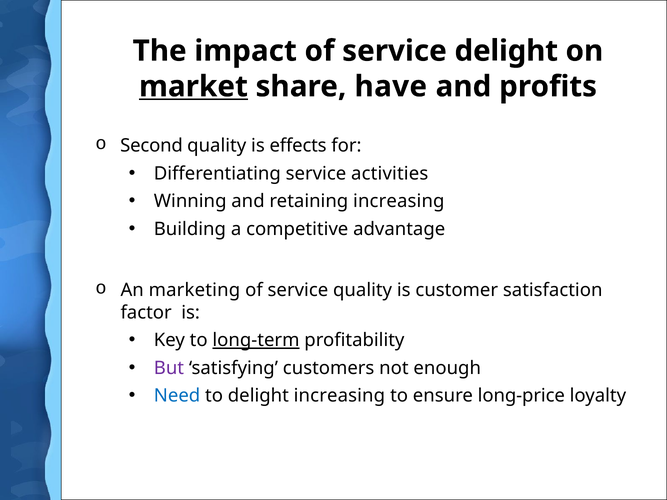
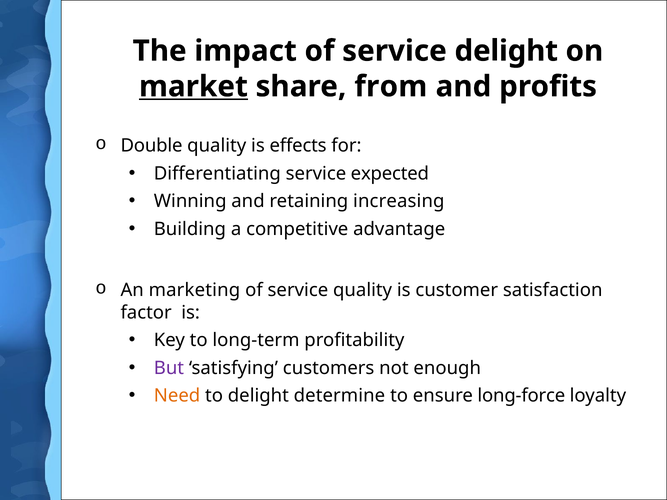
have: have -> from (391, 87)
Second: Second -> Double (151, 146)
activities: activities -> expected (390, 174)
long-term underline: present -> none (256, 340)
Need colour: blue -> orange (177, 396)
delight increasing: increasing -> determine (339, 396)
long-price: long-price -> long-force (521, 396)
